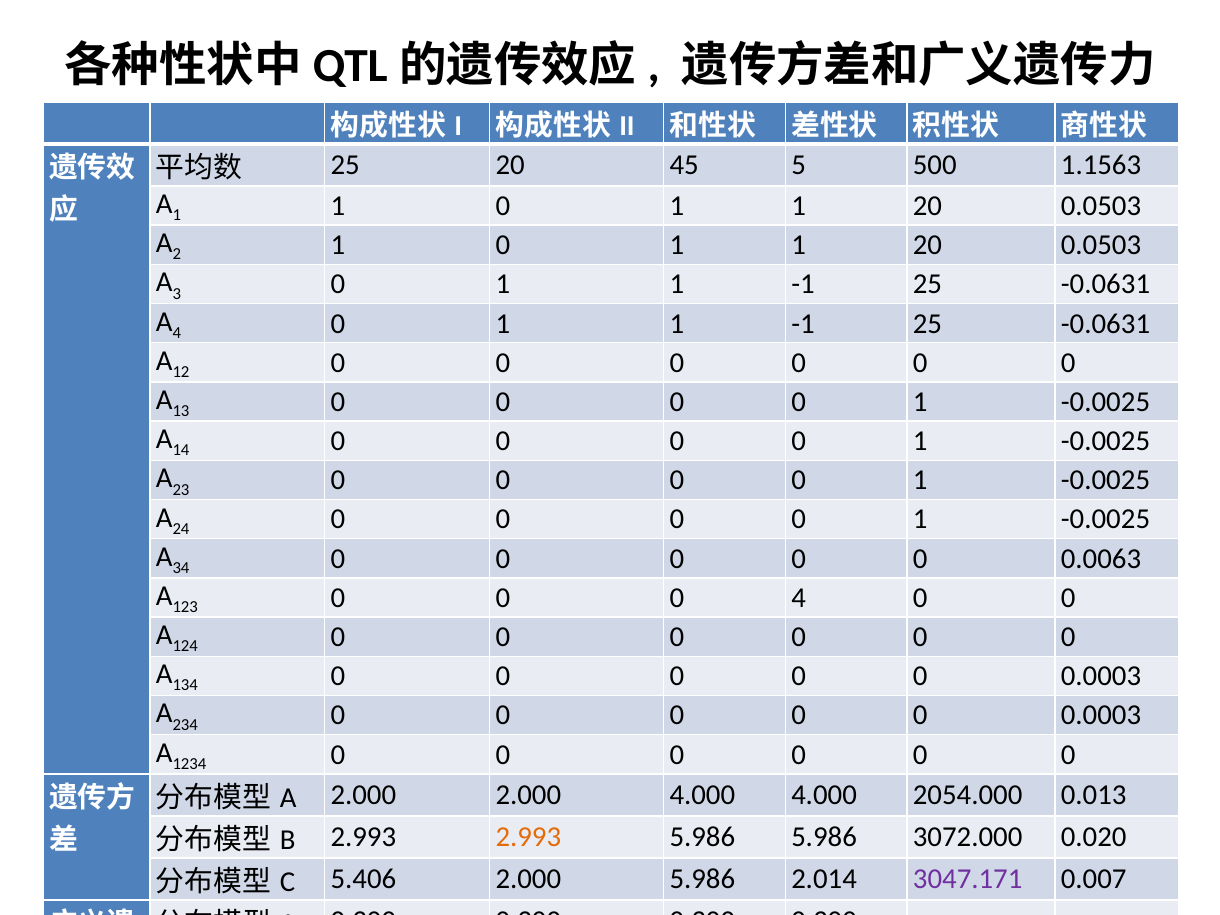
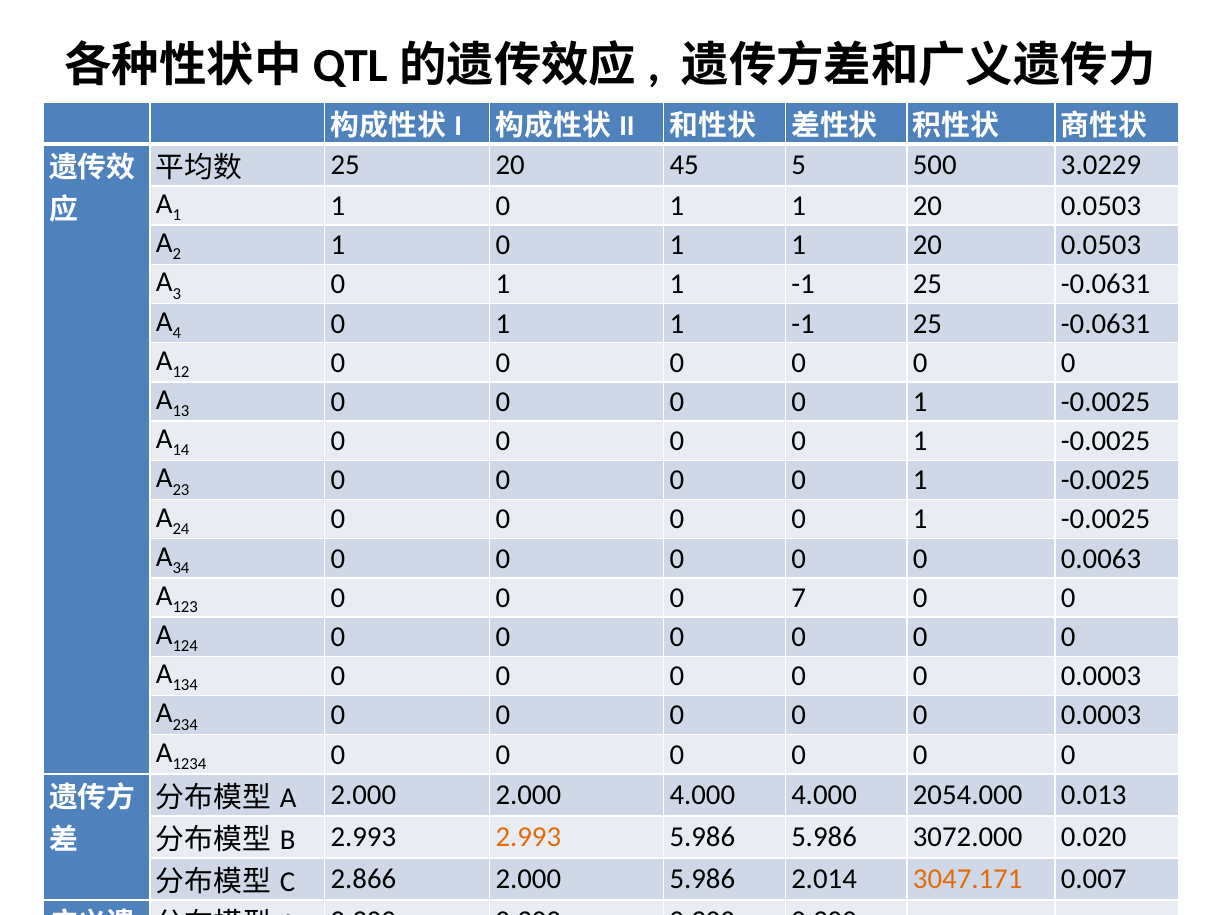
1.1563: 1.1563 -> 3.0229 (1101, 165)
0 4: 4 -> 7 (799, 598)
5.406: 5.406 -> 2.866 (363, 879)
3047.171 colour: purple -> orange (968, 879)
